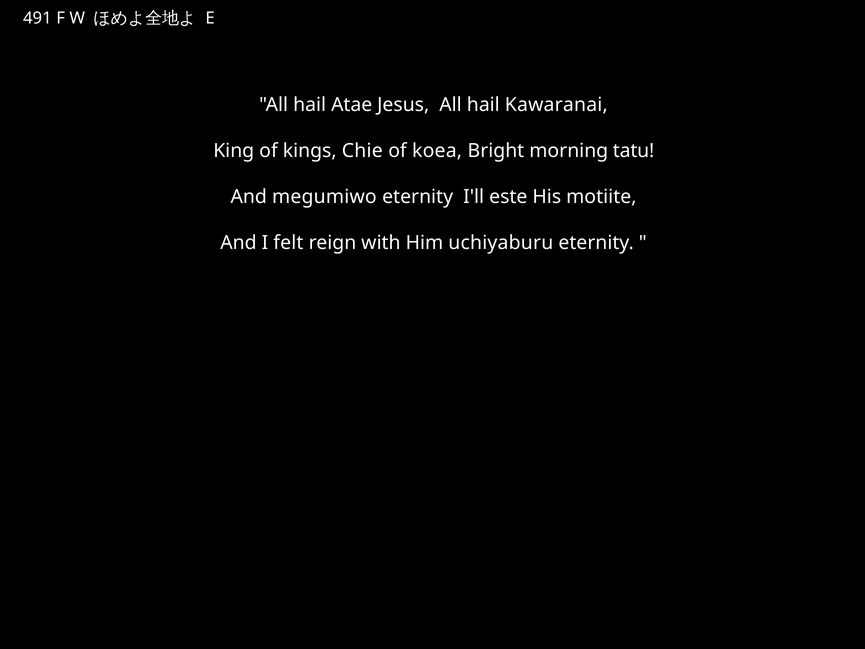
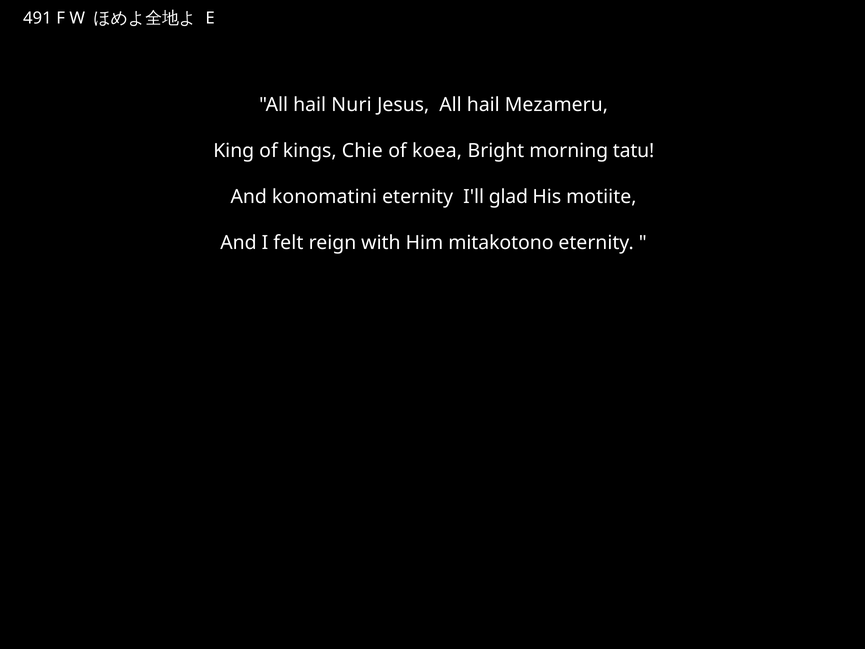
Atae: Atae -> Nuri (352, 105)
Kawaranai: Kawaranai -> Mezameru (556, 105)
megumiwo: megumiwo -> konomatini (324, 197)
este: este -> glad (508, 197)
uchiyaburu: uchiyaburu -> mitakotono (501, 243)
